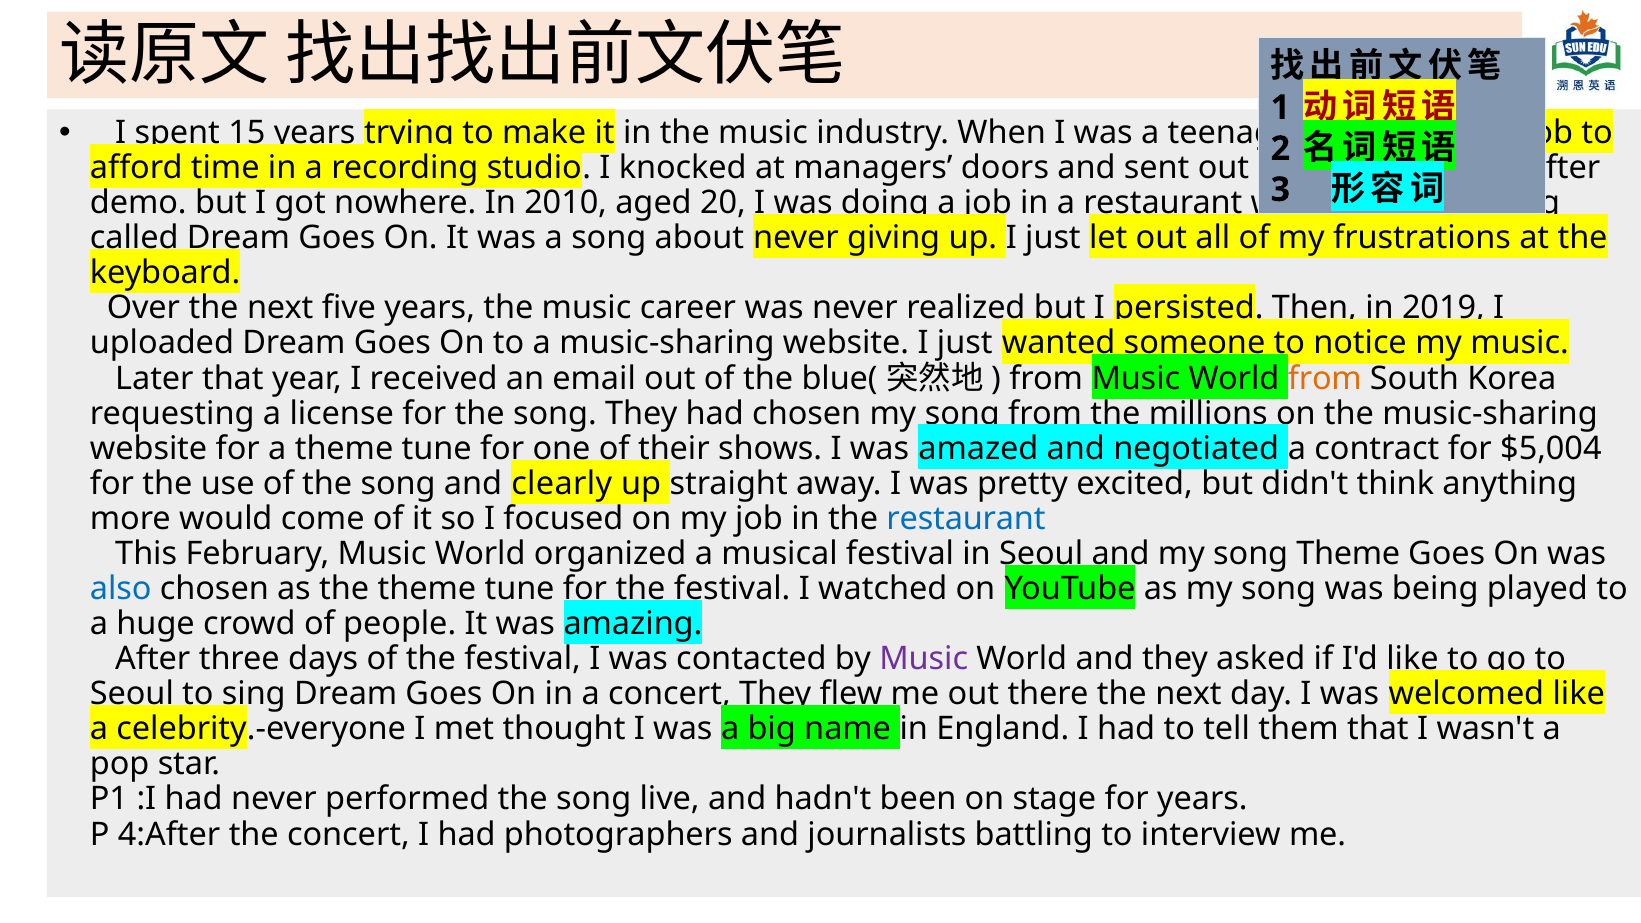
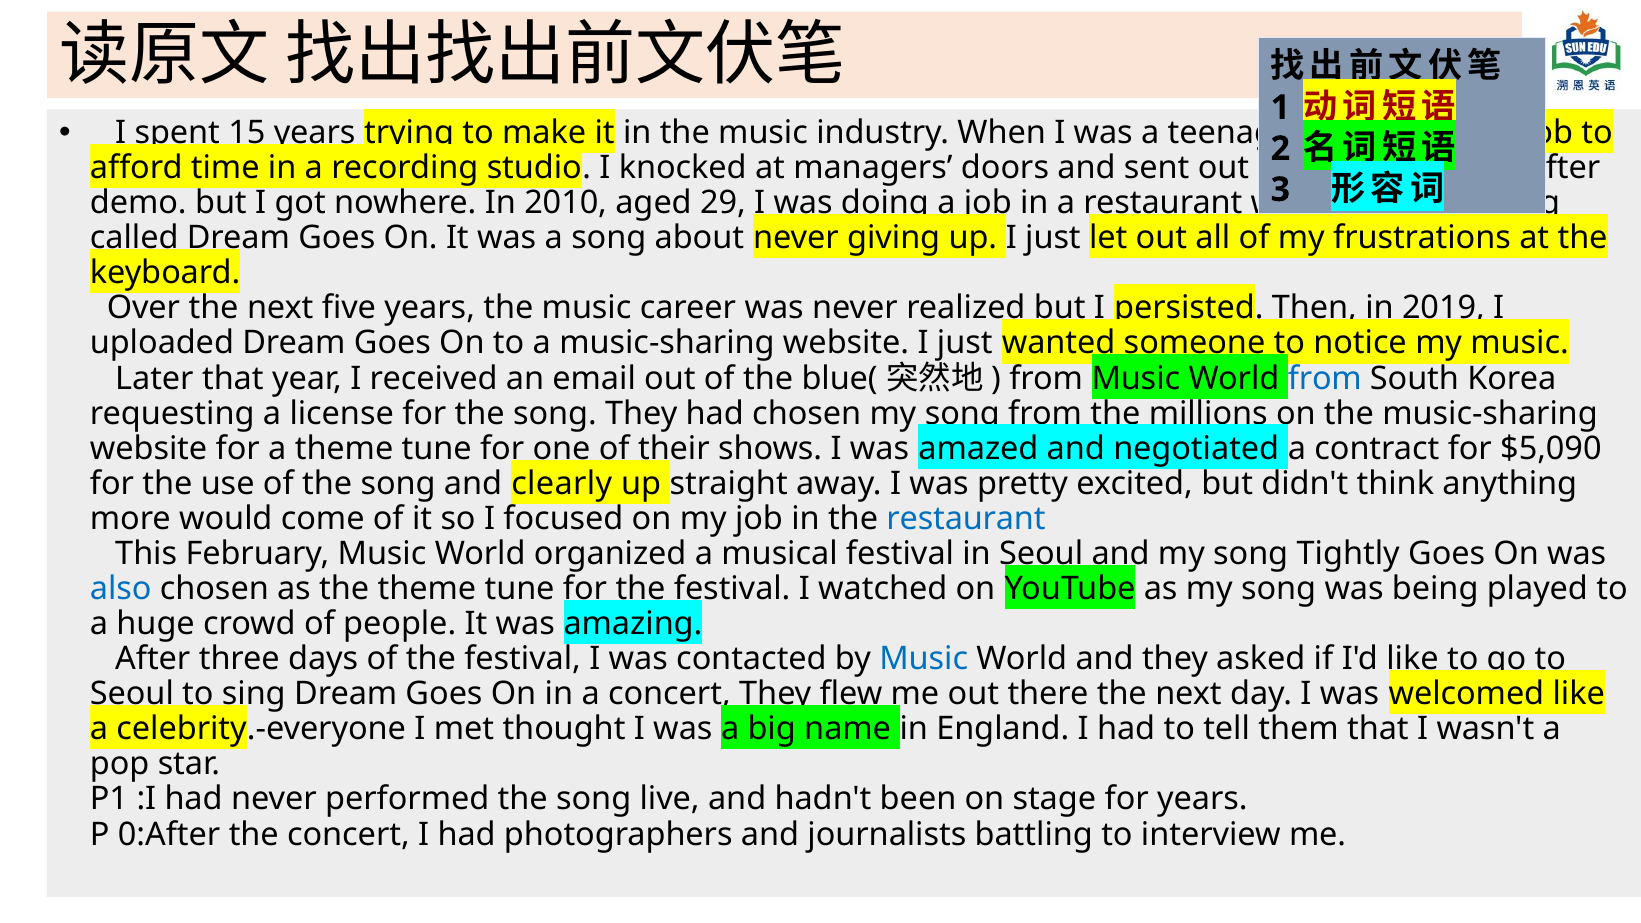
20: 20 -> 29 (723, 203)
from colour: orange -> blue (1325, 378)
$5,004: $5,004 -> $5,090 (1551, 448)
song Theme: Theme -> Tightly (1348, 554)
Music colour: purple -> blue (924, 659)
4:After: 4:After -> 0:After (169, 834)
